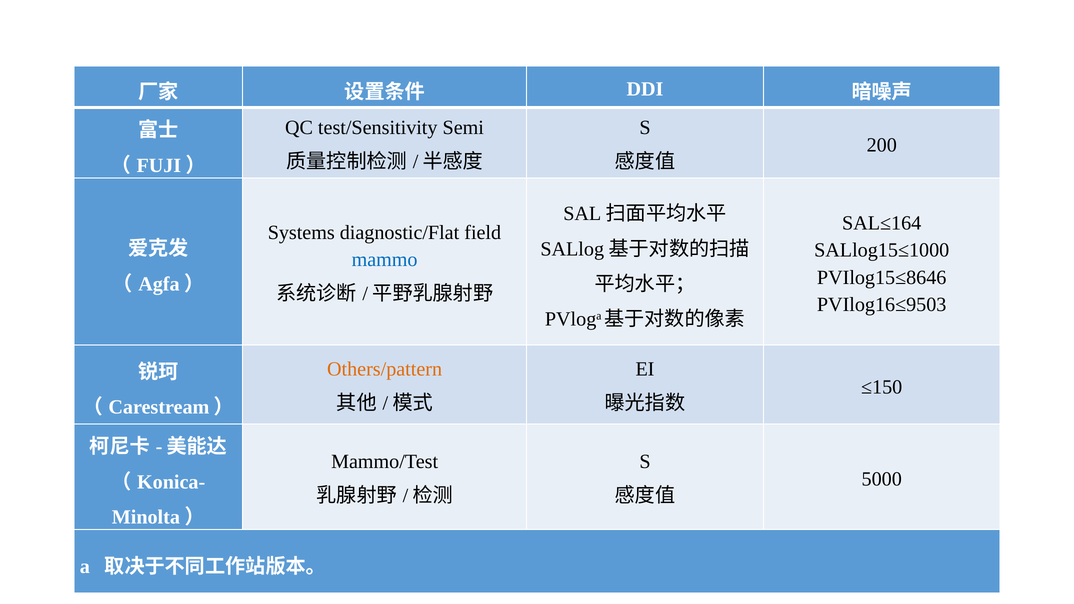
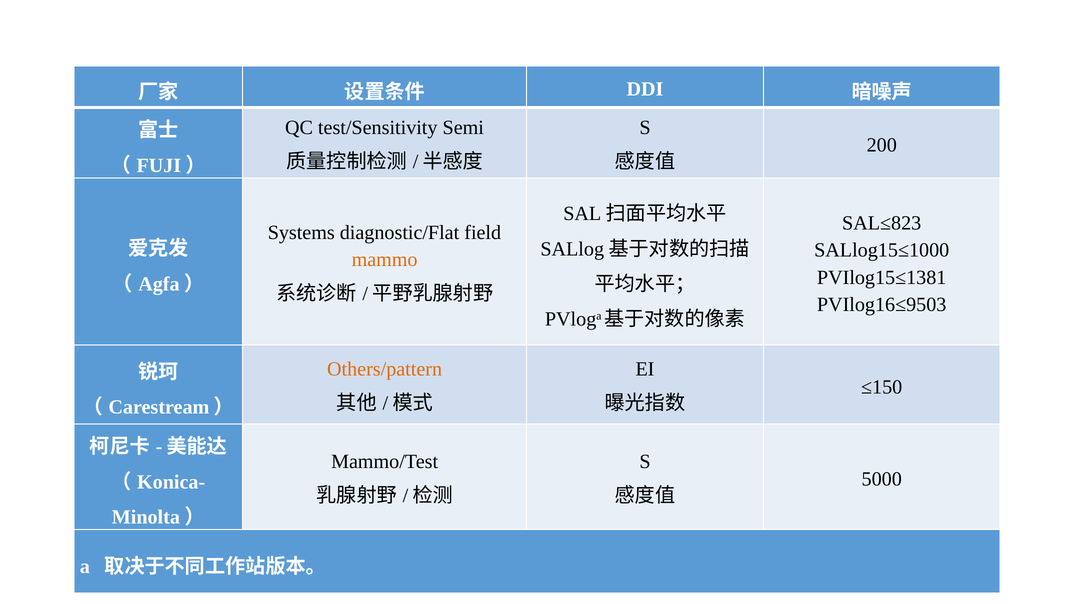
SAL≤164: SAL≤164 -> SAL≤823 (882, 223)
mammo colour: blue -> orange (385, 260)
PVIlog15≤8646: PVIlog15≤8646 -> PVIlog15≤1381 (882, 277)
